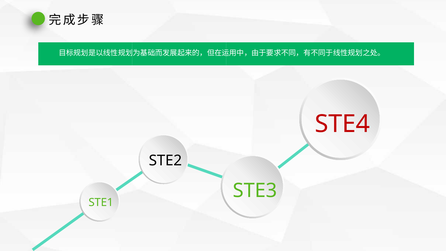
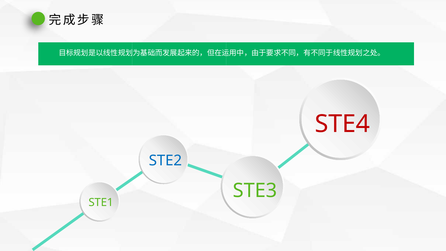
STE2 colour: black -> blue (165, 161)
